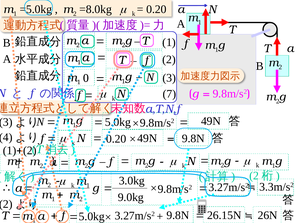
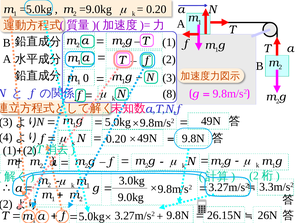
=8.0kg: =8.0kg -> =9.0kg (96, 9)
7: 7 -> 8 (169, 94)
